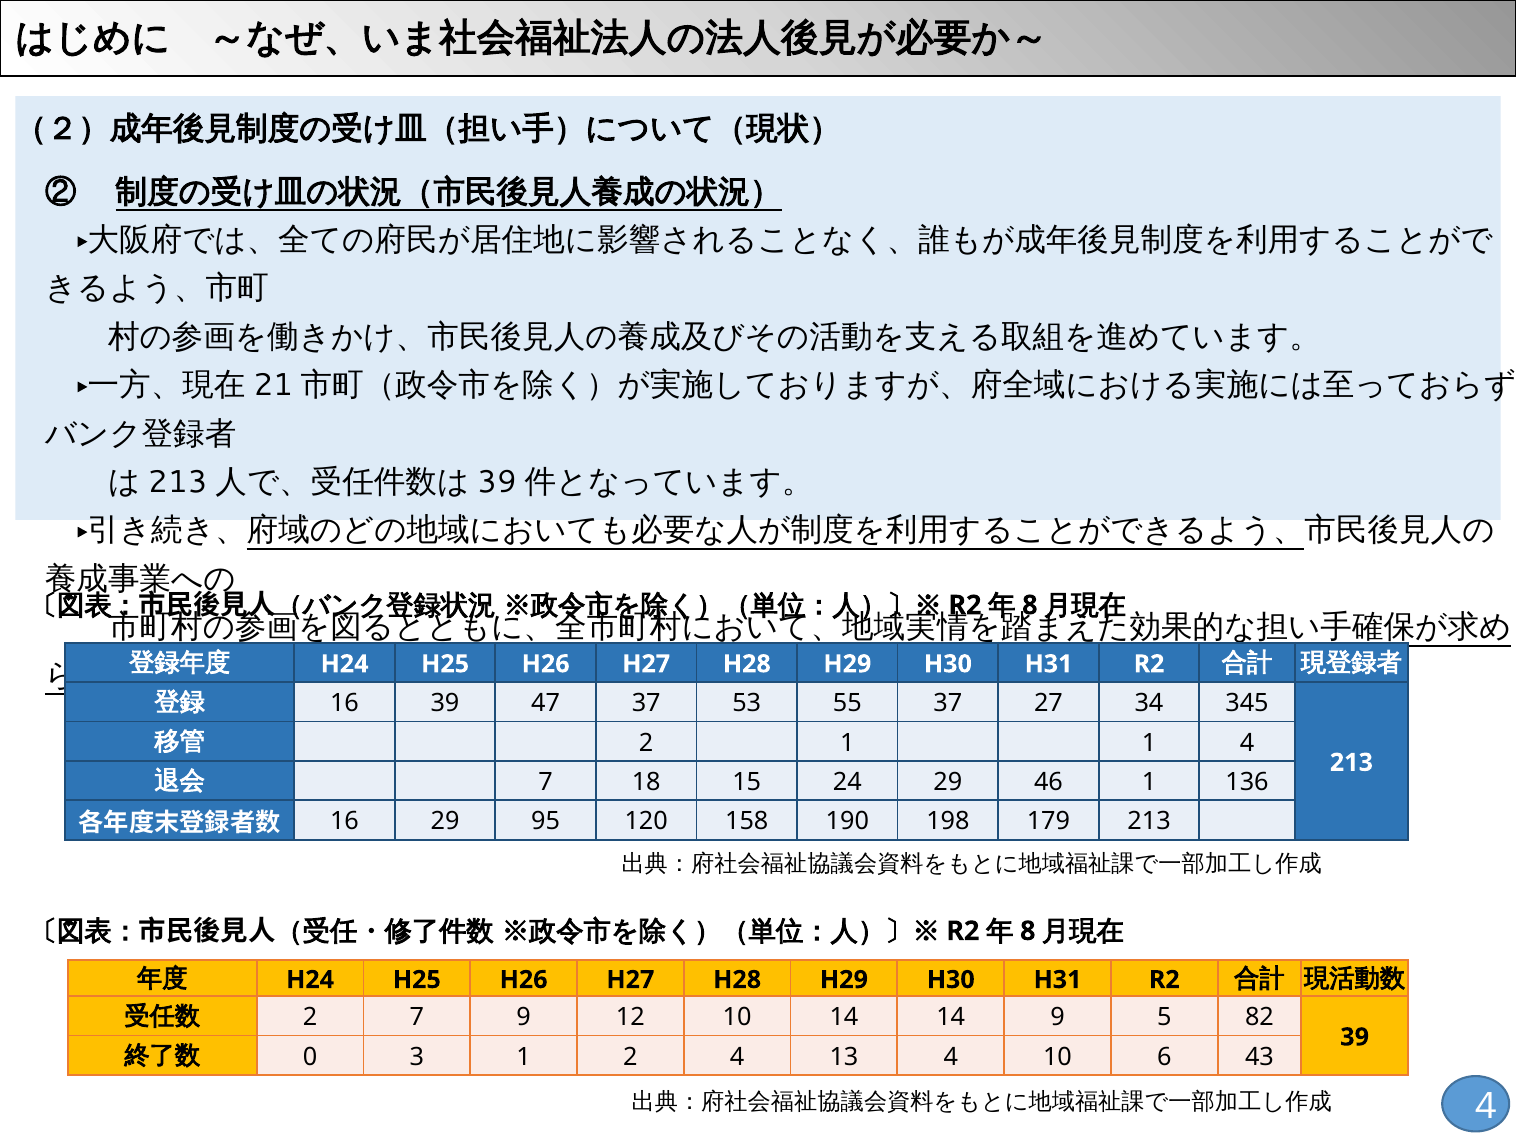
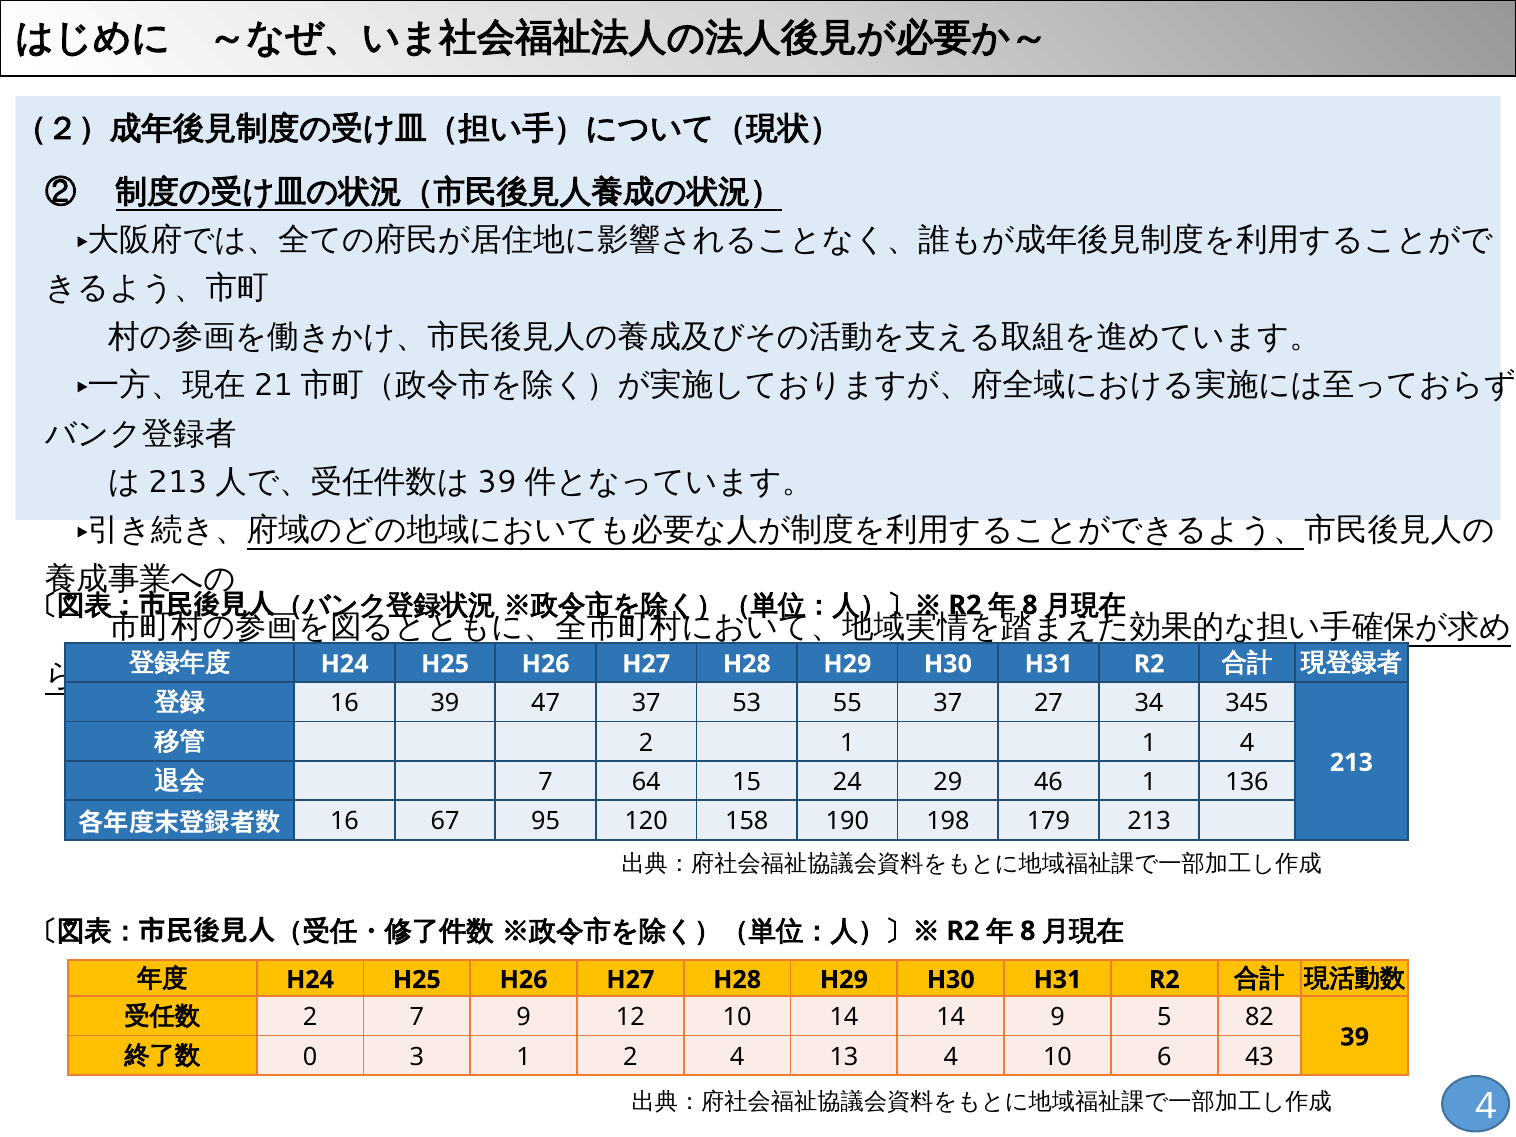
18: 18 -> 64 (646, 782)
16 29: 29 -> 67 (445, 822)
